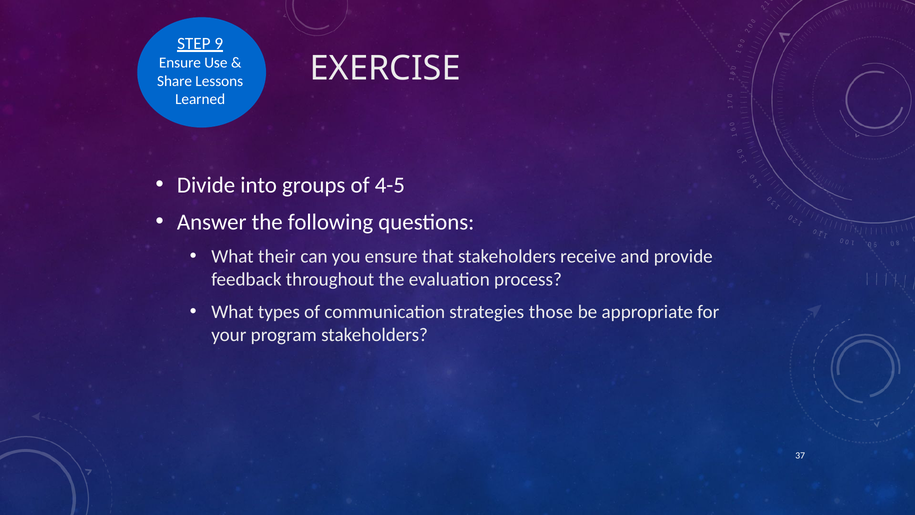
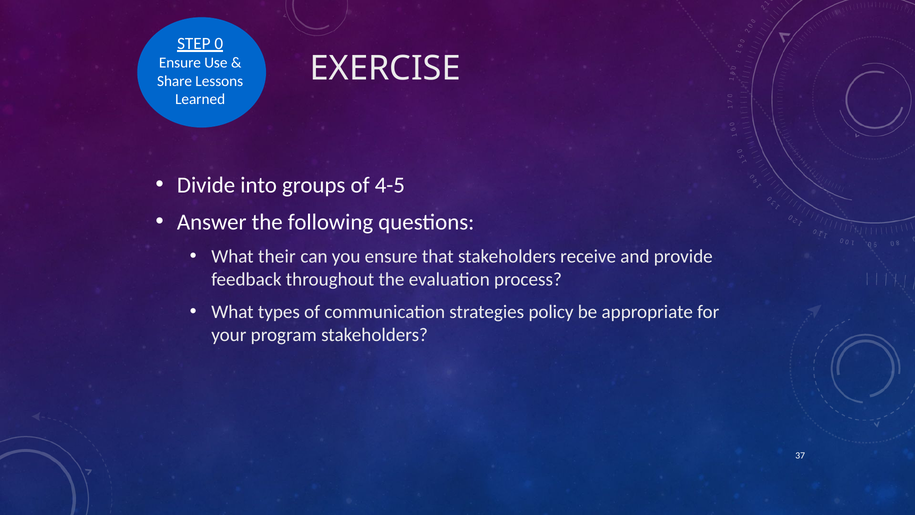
9: 9 -> 0 (219, 43)
those: those -> policy (551, 312)
